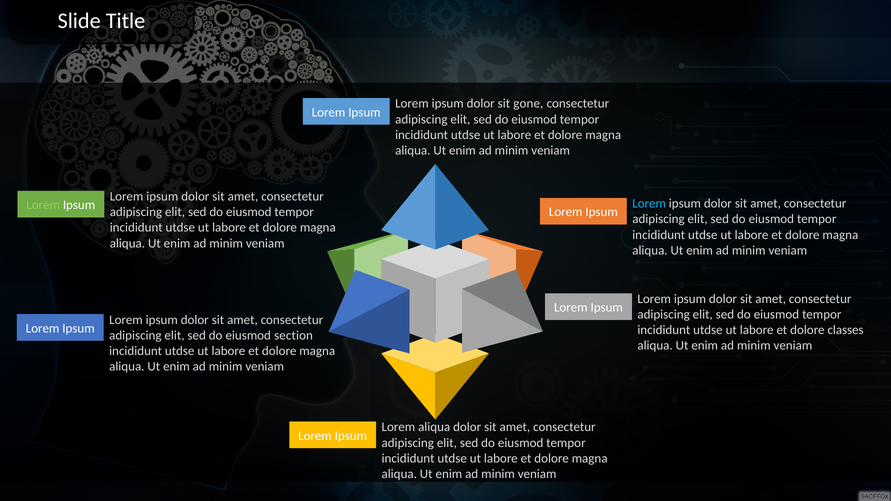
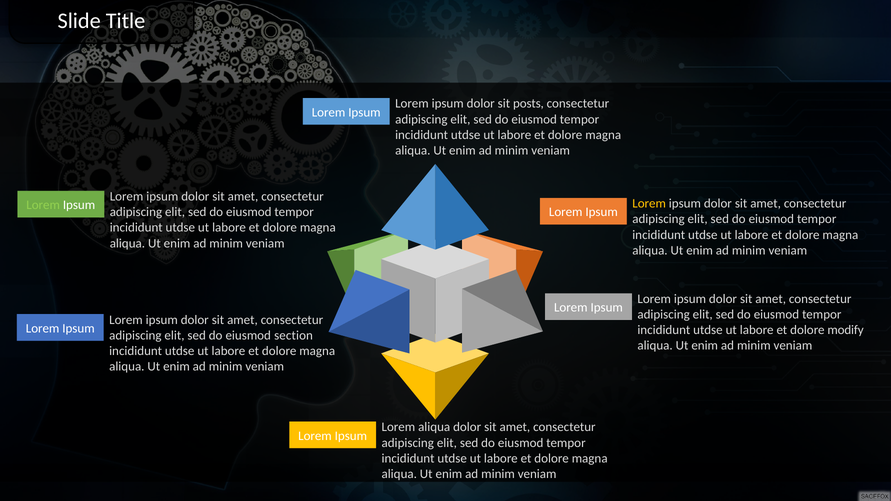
gone: gone -> posts (528, 104)
Lorem colour: light blue -> yellow (649, 204)
classes: classes -> modify (846, 330)
